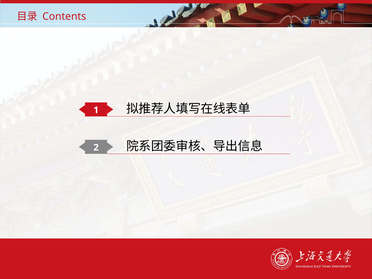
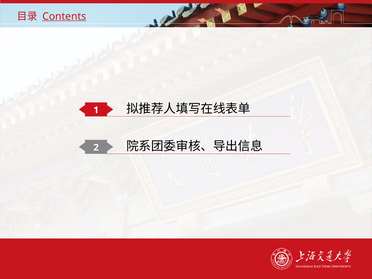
Contents underline: none -> present (64, 16)
